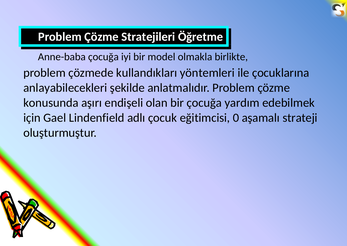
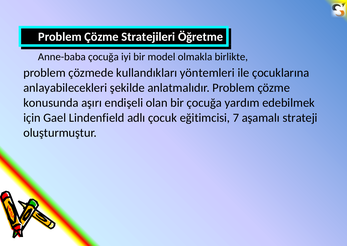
0: 0 -> 7 (236, 118)
